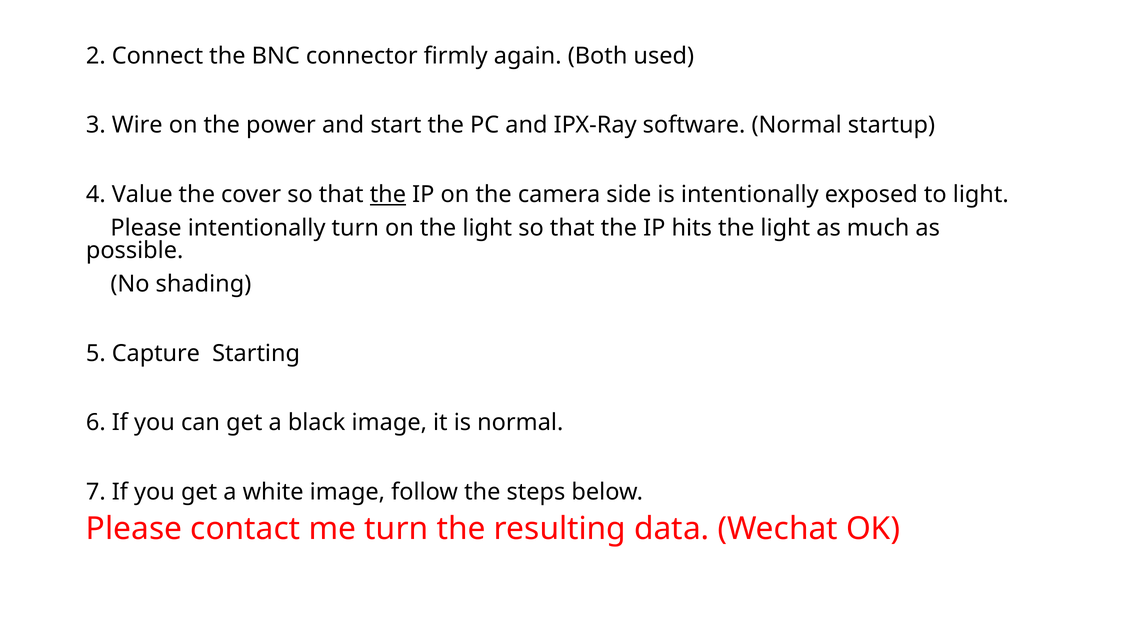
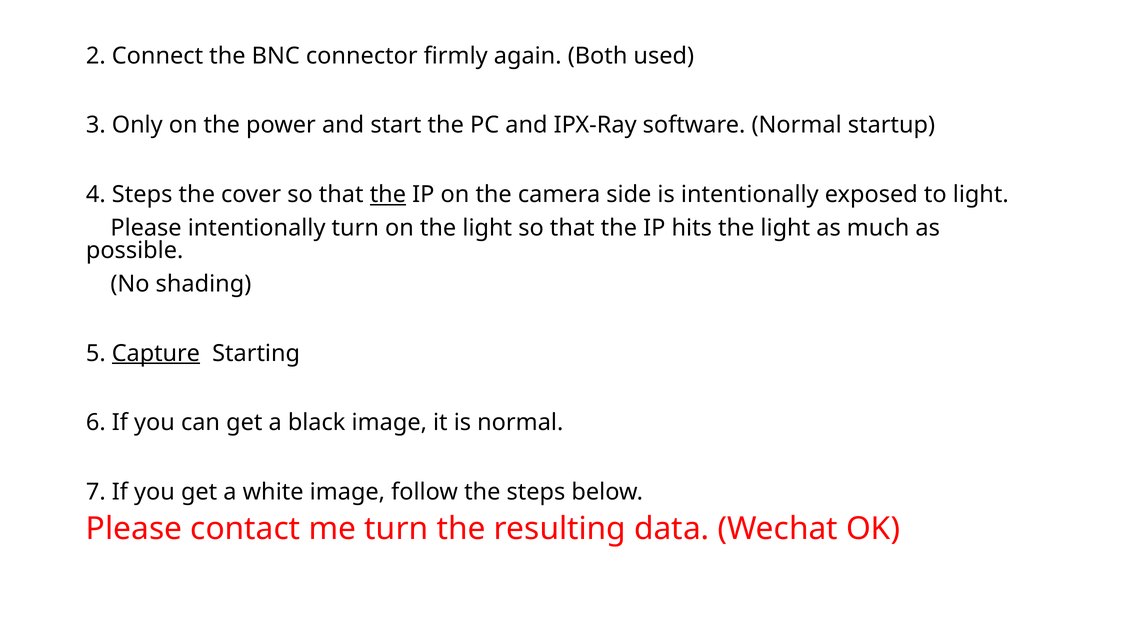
Wire: Wire -> Only (137, 125)
4 Value: Value -> Steps (142, 195)
Capture underline: none -> present (156, 354)
